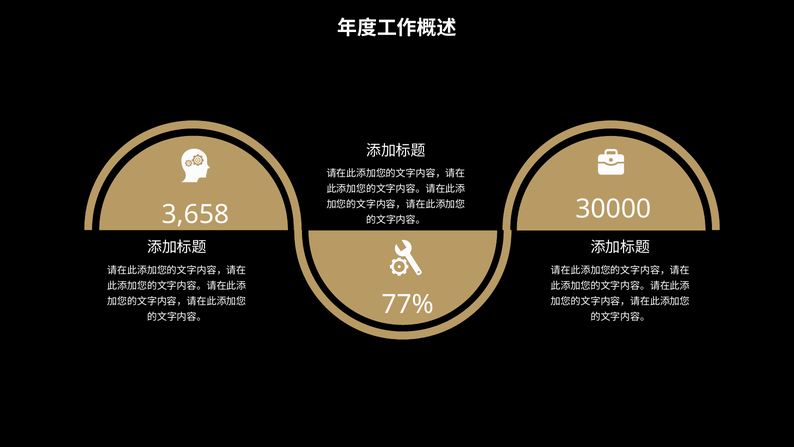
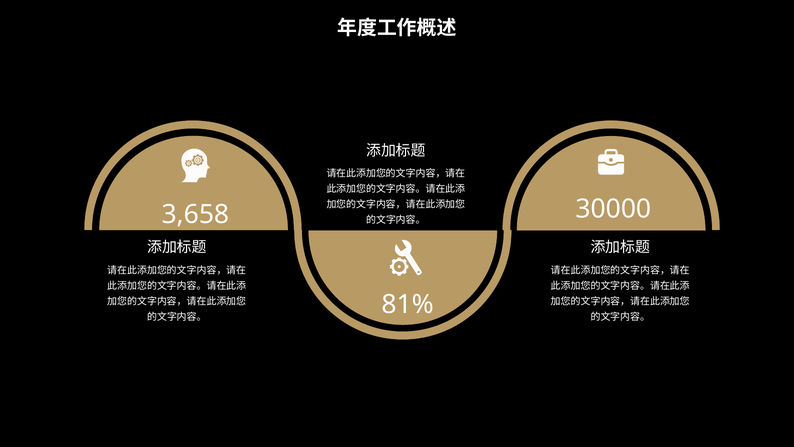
77%: 77% -> 81% (408, 304)
